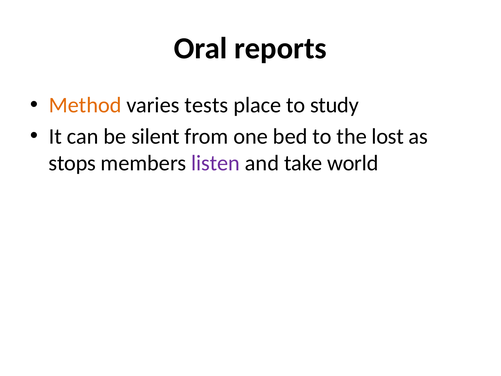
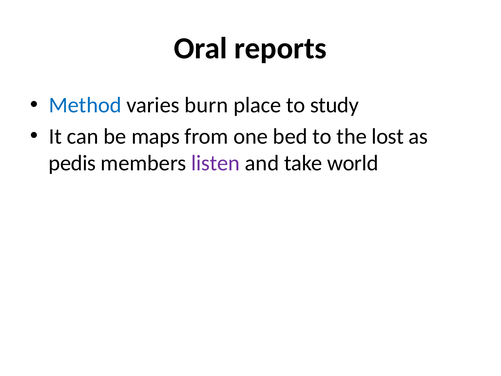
Method colour: orange -> blue (85, 105)
tests: tests -> burn (206, 105)
silent: silent -> maps (156, 136)
stops: stops -> pedis (72, 163)
